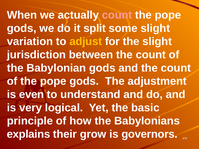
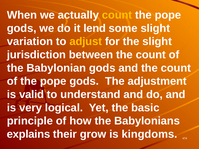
count colour: pink -> yellow (117, 15)
split: split -> lend (95, 28)
even: even -> valid (32, 95)
governors: governors -> kingdoms (149, 134)
